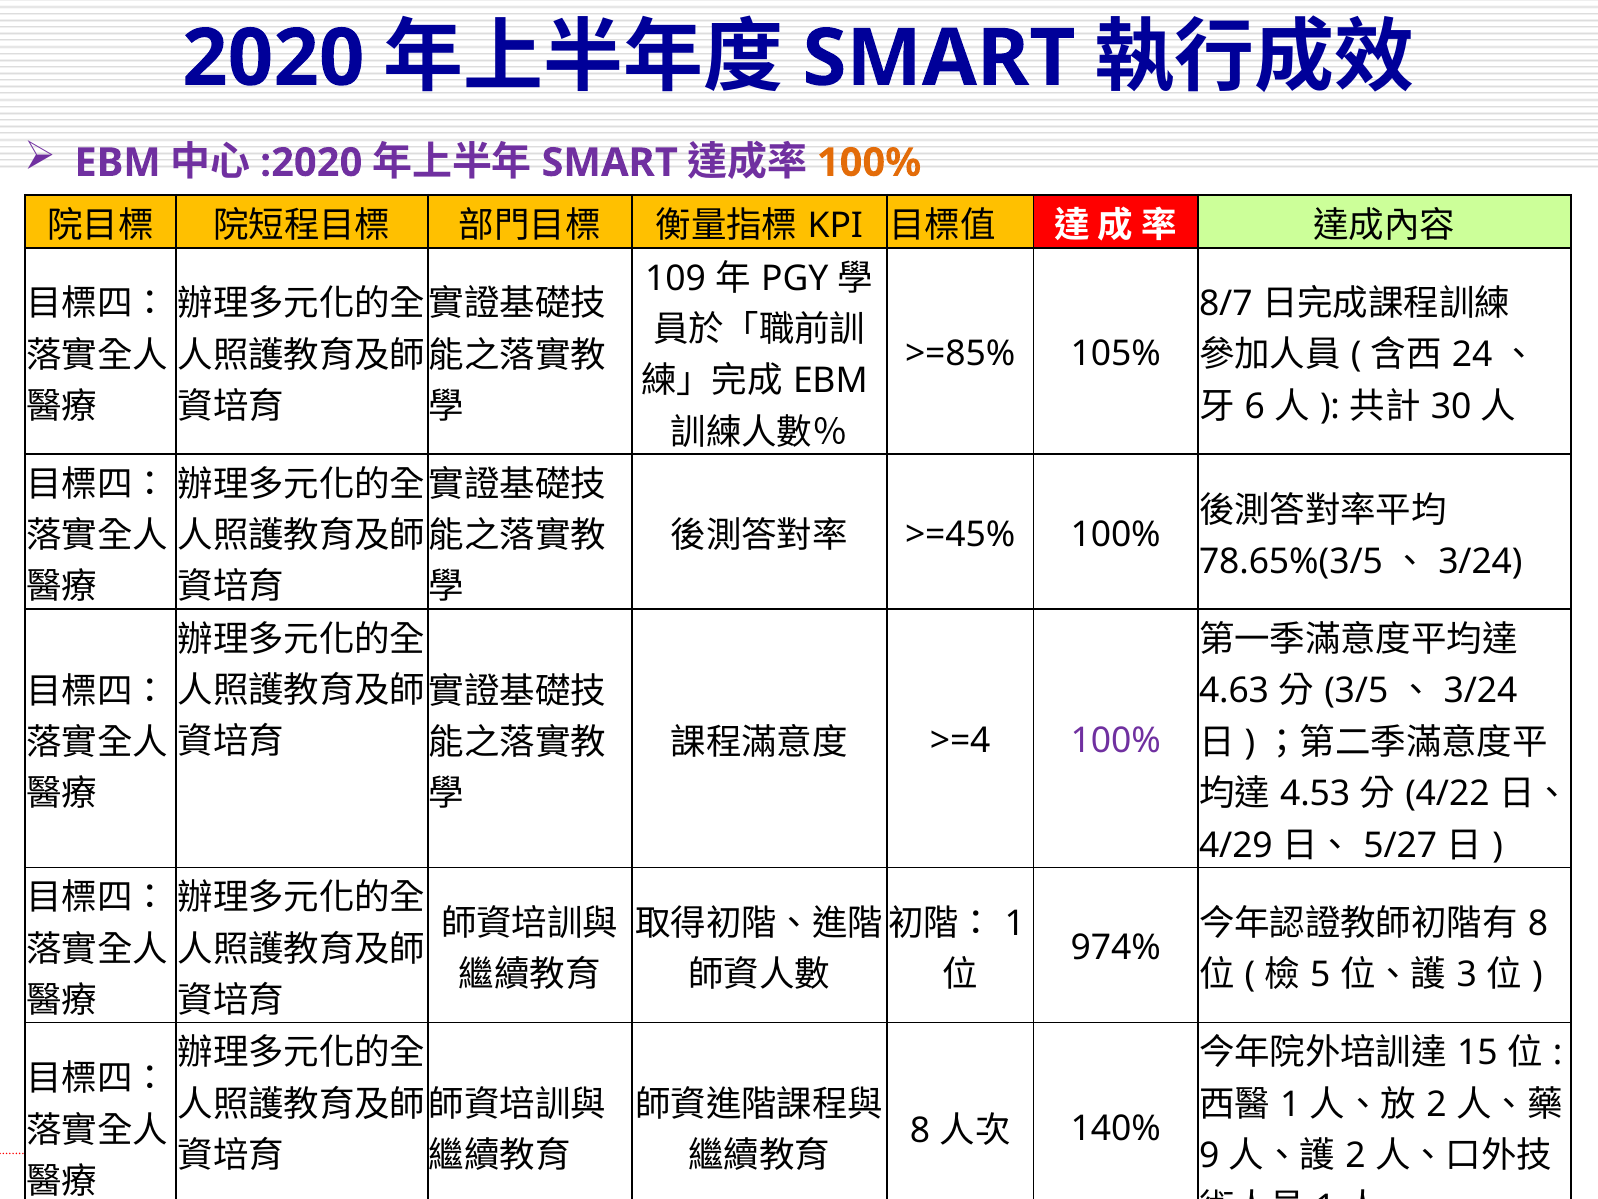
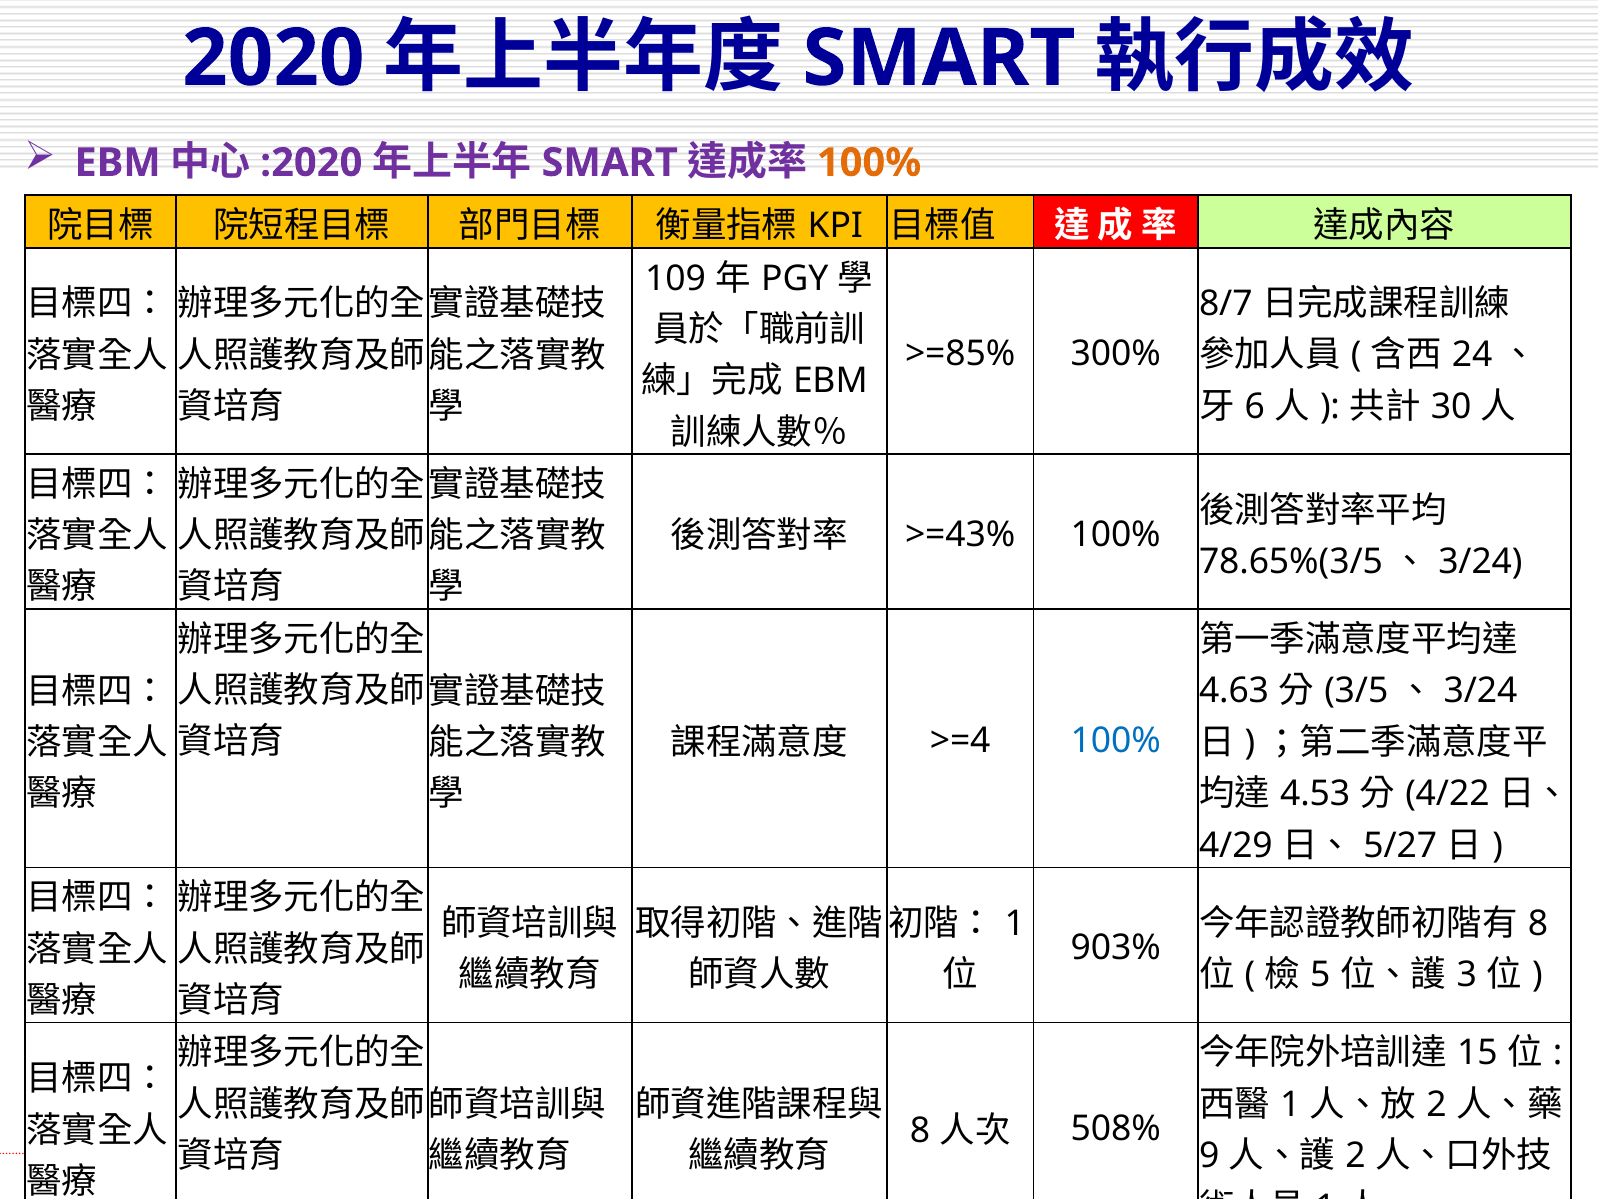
105%: 105% -> 300% (1116, 353)
>=45%: >=45% -> >=43% (960, 534)
100% colour: purple -> blue (1116, 741)
974%: 974% -> 903% (1116, 947)
140%: 140% -> 508% (1116, 1128)
